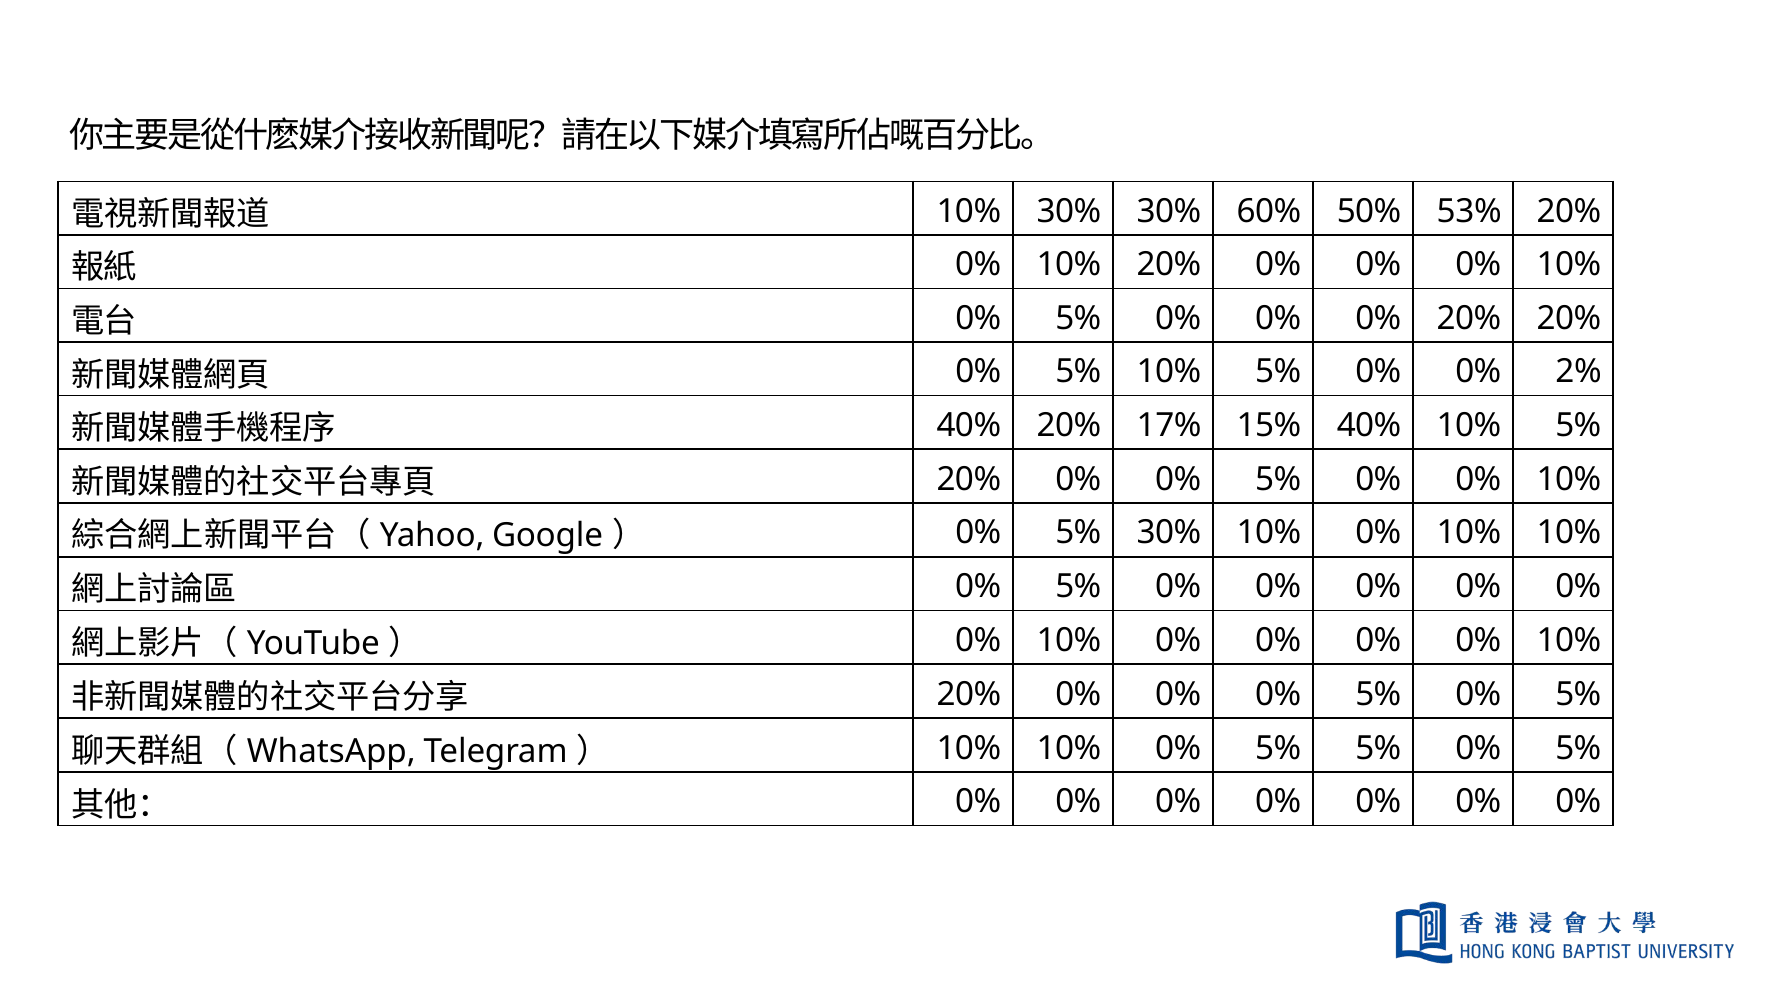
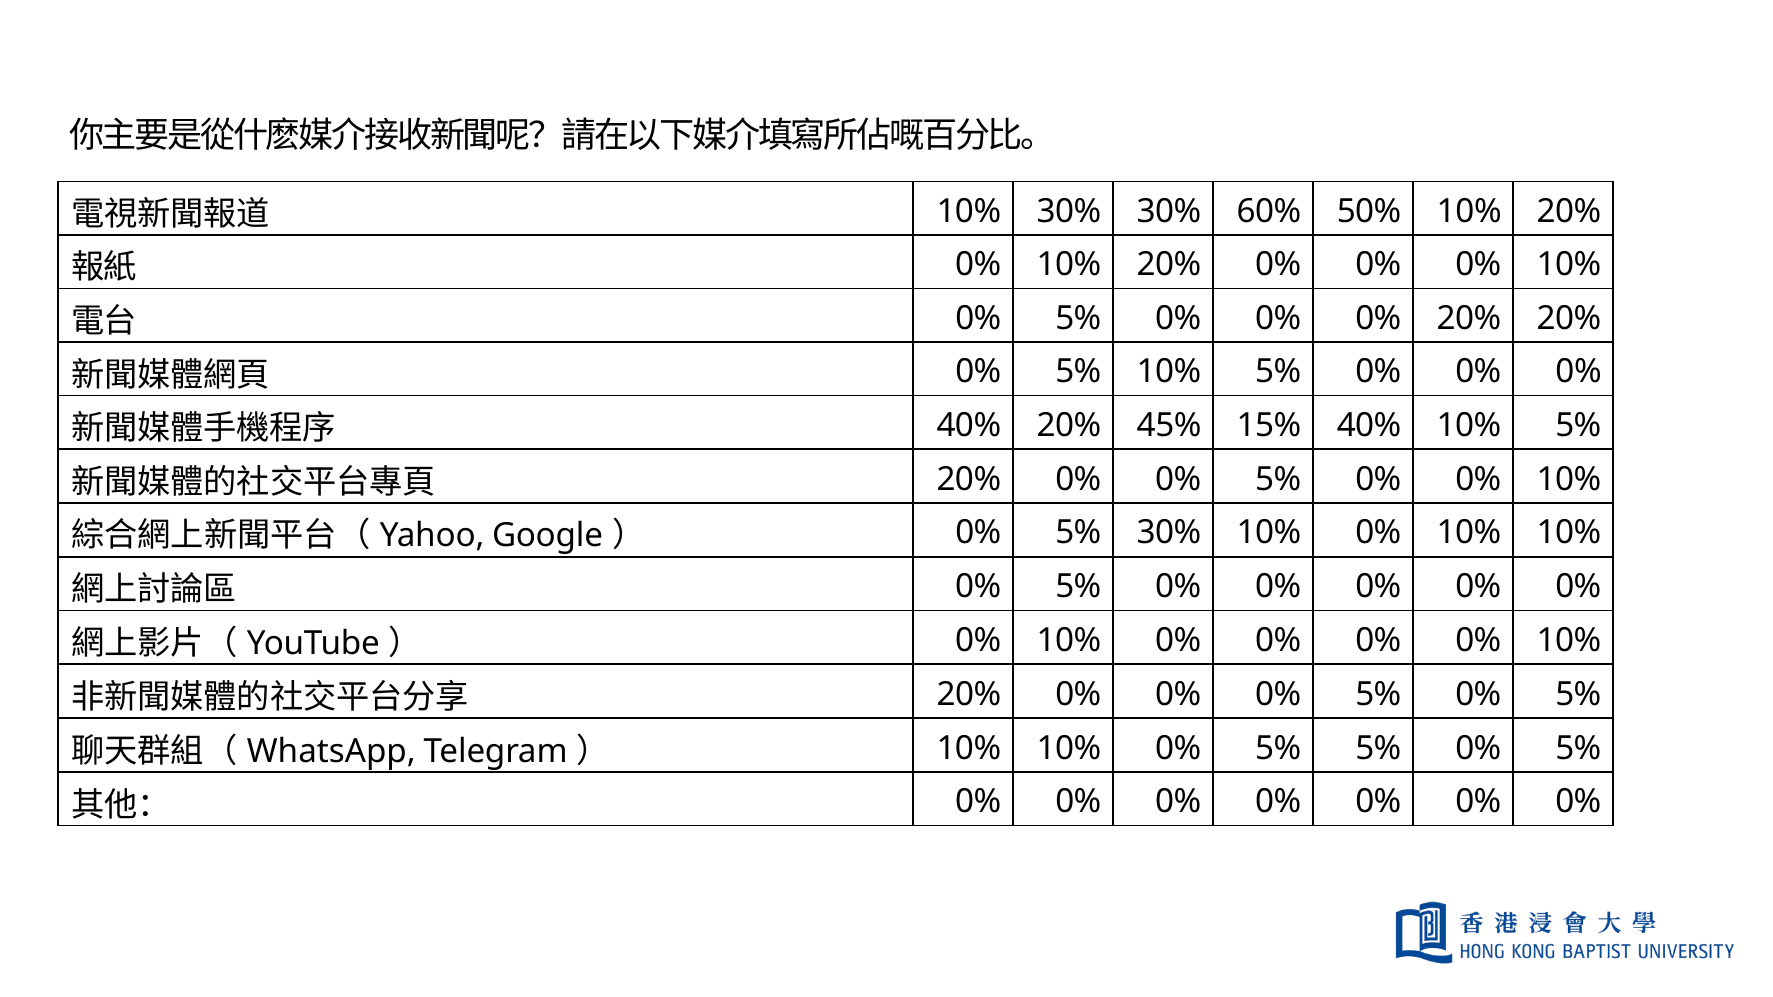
50% 53%: 53% -> 10% (1469, 211)
2%: 2% -> 0% (1578, 372)
17%: 17% -> 45% (1169, 426)
